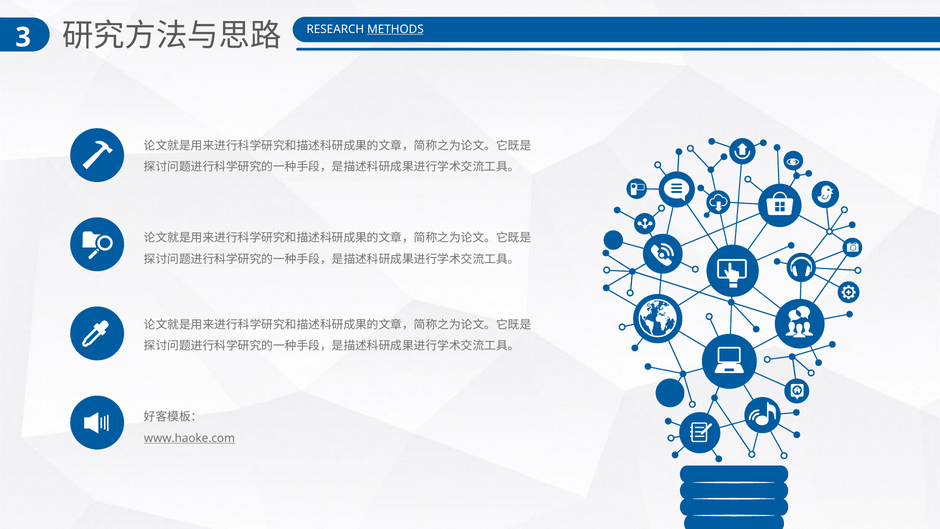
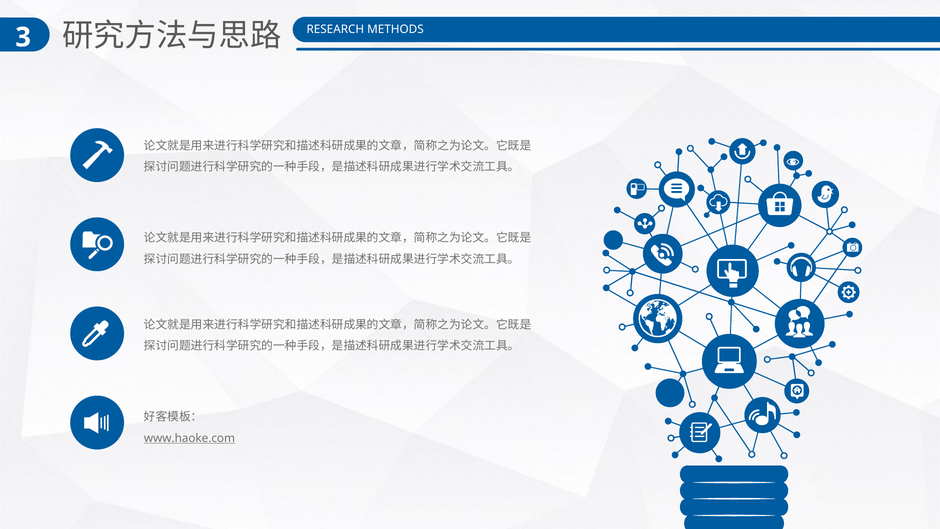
METHODS underline: present -> none (395, 29)
